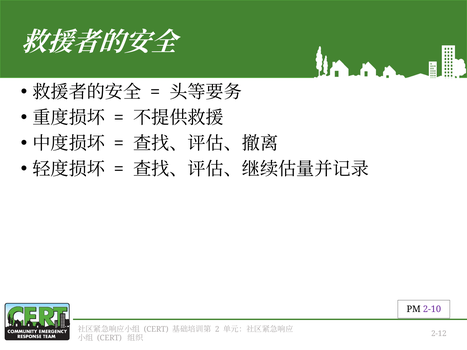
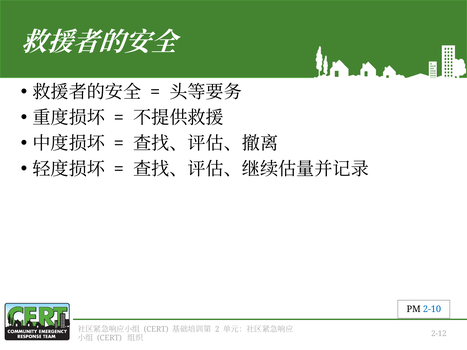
2-10 colour: purple -> blue (432, 309)
